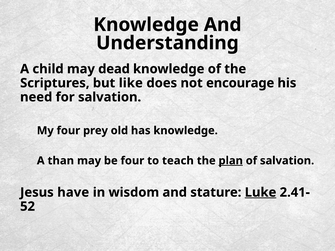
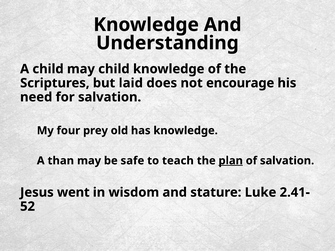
may dead: dead -> child (114, 69)
like: like -> laid (131, 83)
be four: four -> safe (132, 161)
have: have -> went (73, 193)
Luke underline: present -> none (261, 193)
